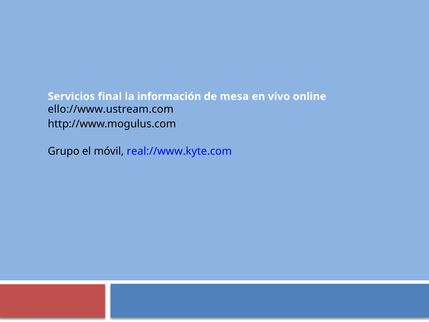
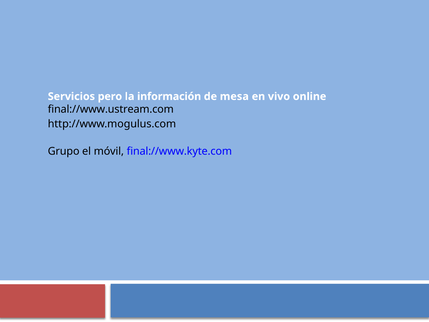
final: final -> pero (110, 96)
ello://www.ustream.com: ello://www.ustream.com -> final://www.ustream.com (111, 109)
real://www.kyte.com: real://www.kyte.com -> final://www.kyte.com (179, 151)
